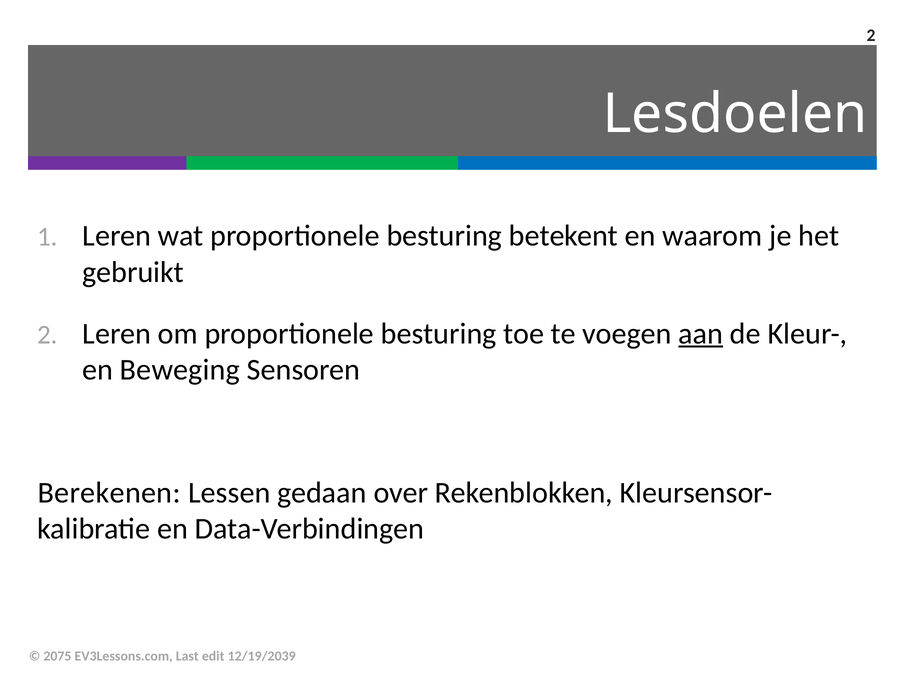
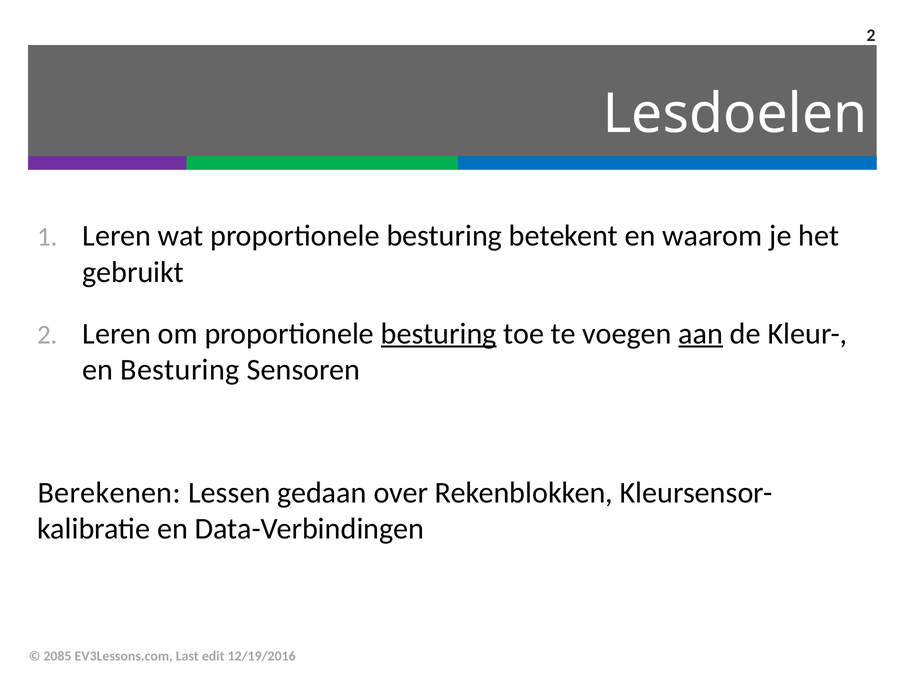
besturing underline: none -> present (439, 333)
en Beweging: Beweging -> Besturing (180, 370)
2075: 2075 -> 2085 (57, 656)
12/19/2039: 12/19/2039 -> 12/19/2016 (262, 656)
